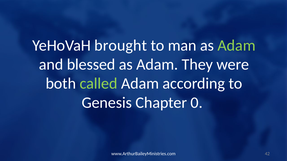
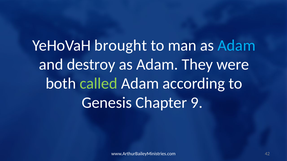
Adam colour: light green -> light blue (237, 46)
blessed: blessed -> destroy (91, 65)
0: 0 -> 9 (197, 103)
